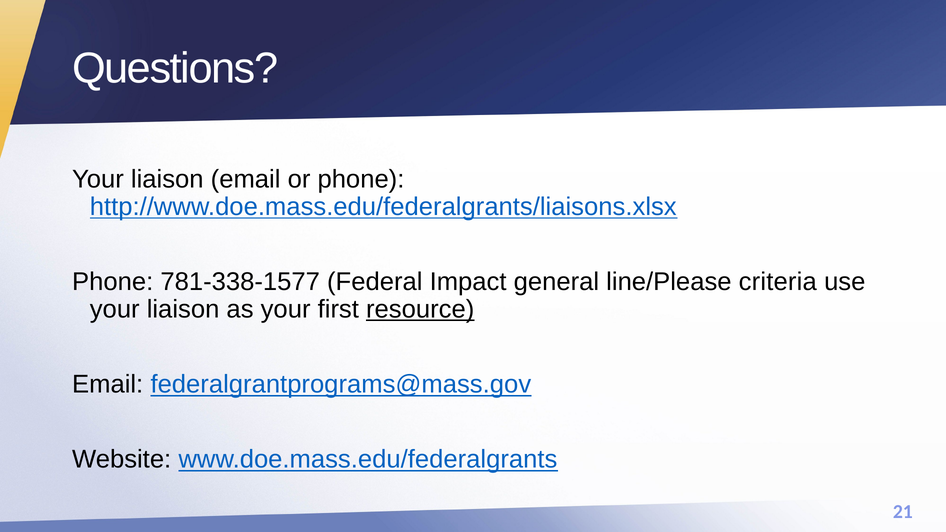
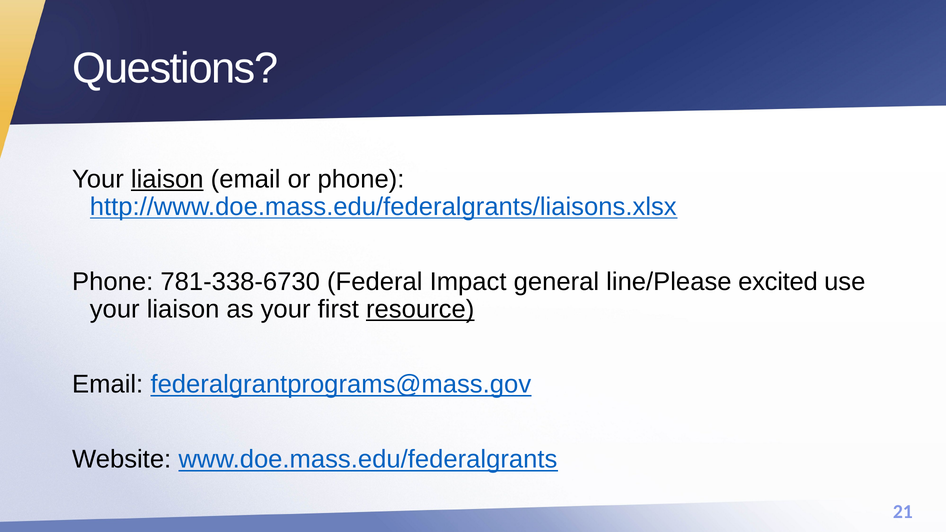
liaison underline: none -> present (167, 179)
781-338-1577: 781-338-1577 -> 781-338-6730 (240, 282)
criteria: criteria -> excited (778, 282)
